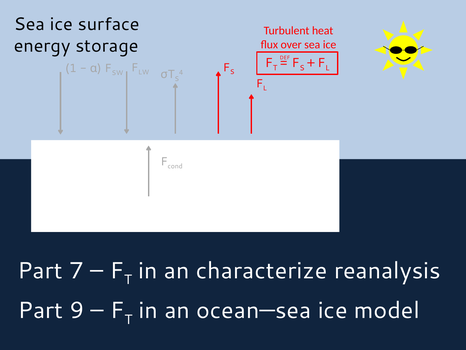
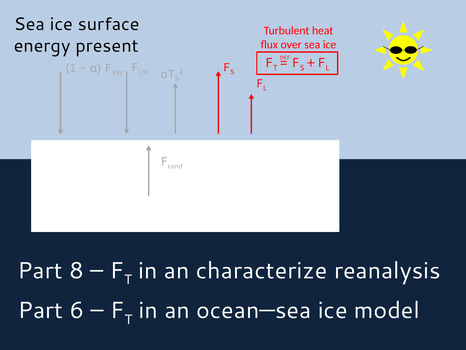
storage: storage -> present (107, 46)
7: 7 -> 8 (76, 270)
9: 9 -> 6 (77, 310)
